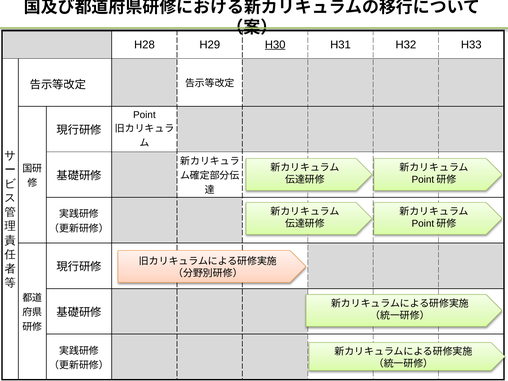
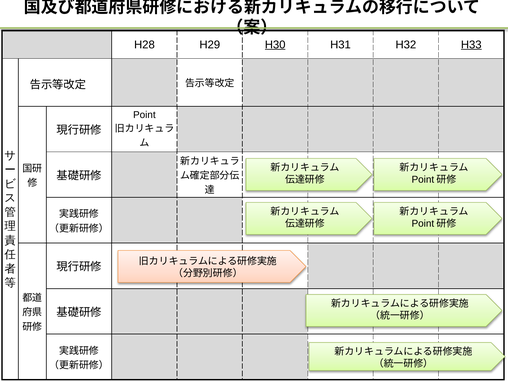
H33 underline: none -> present (471, 45)
